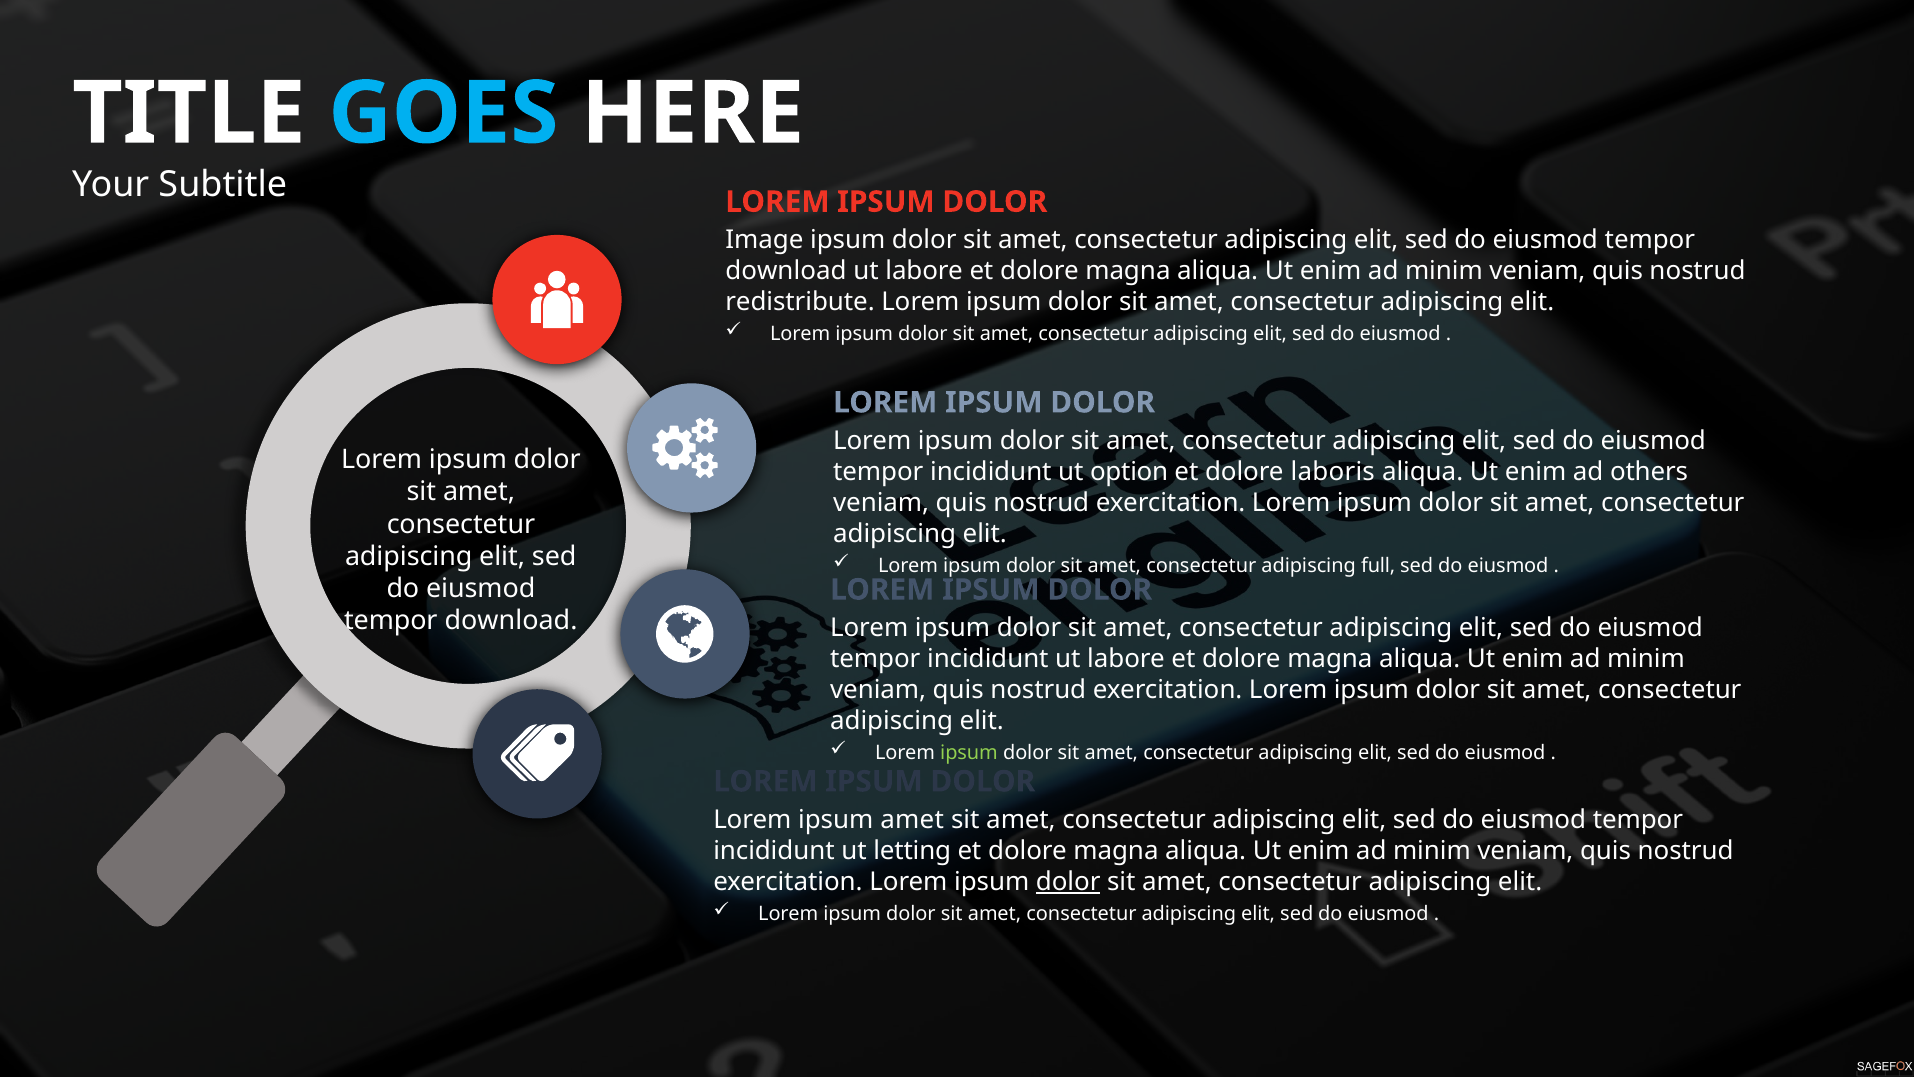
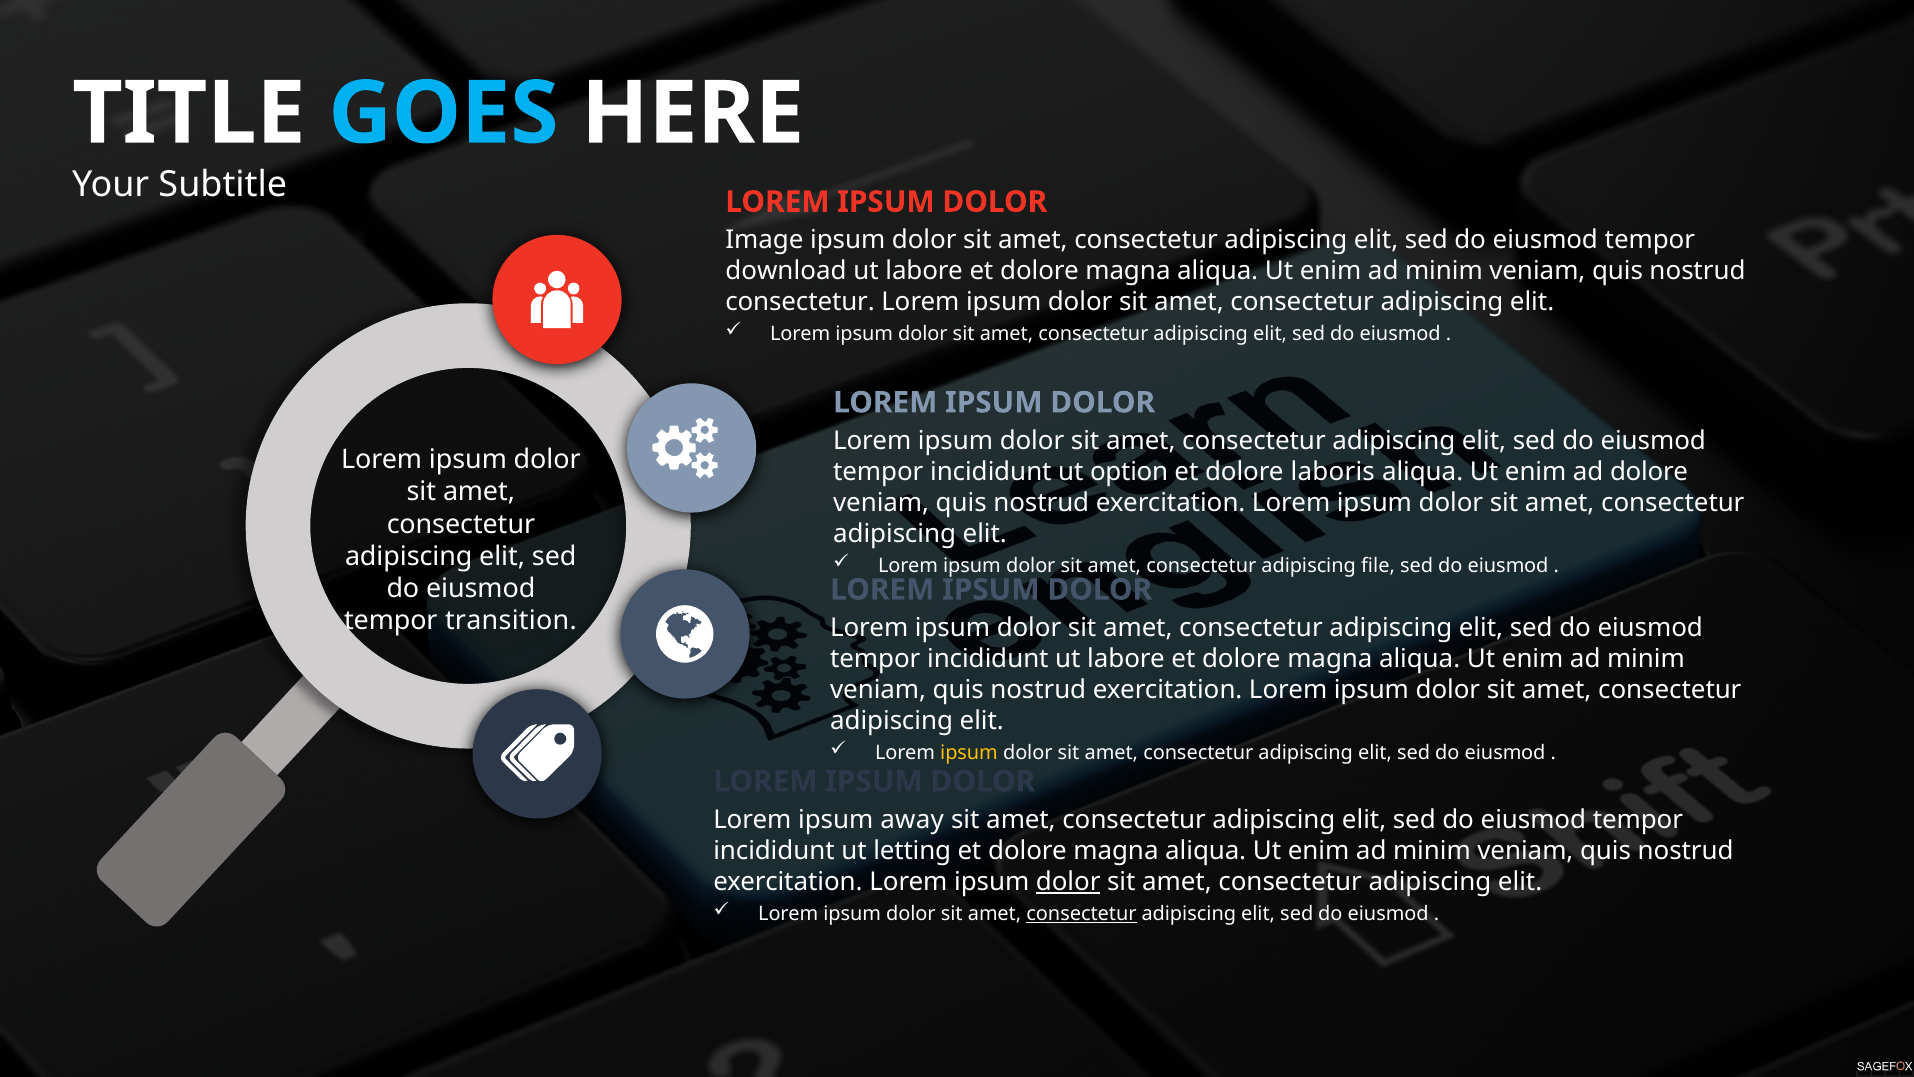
redistribute: redistribute -> consectetur (800, 302)
ad others: others -> dolore (1649, 472)
full: full -> file (1378, 566)
download: download -> transition (511, 621)
ipsum colour: light green -> yellow (969, 753)
ipsum amet: amet -> away (912, 819)
consectetur underline: none -> present (1082, 914)
